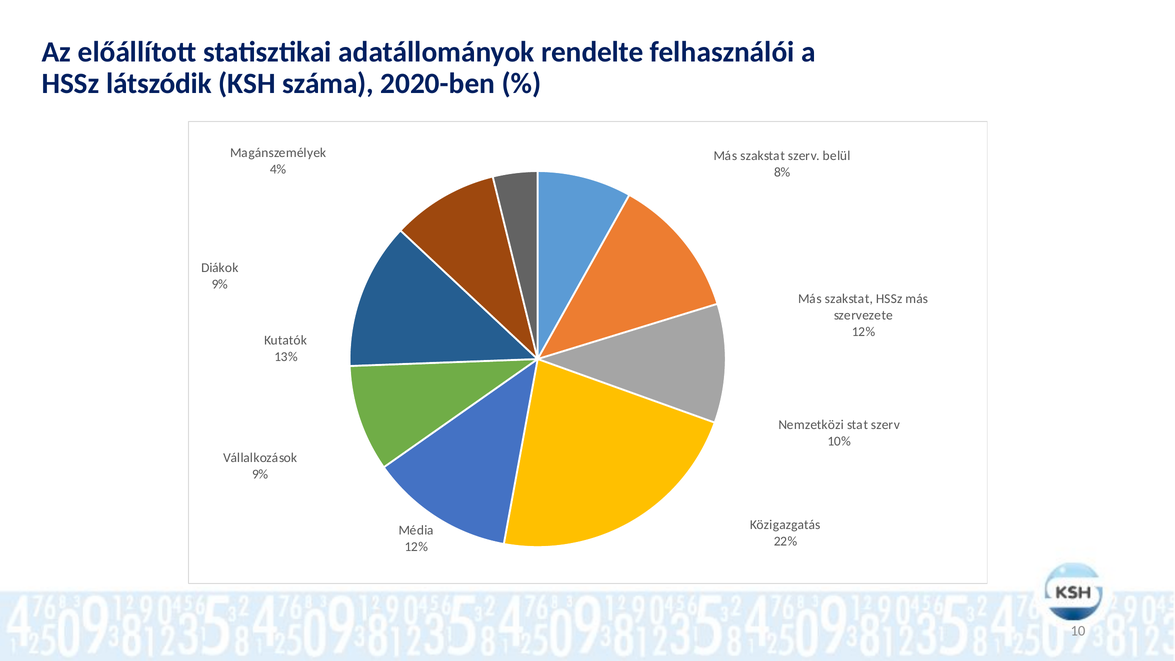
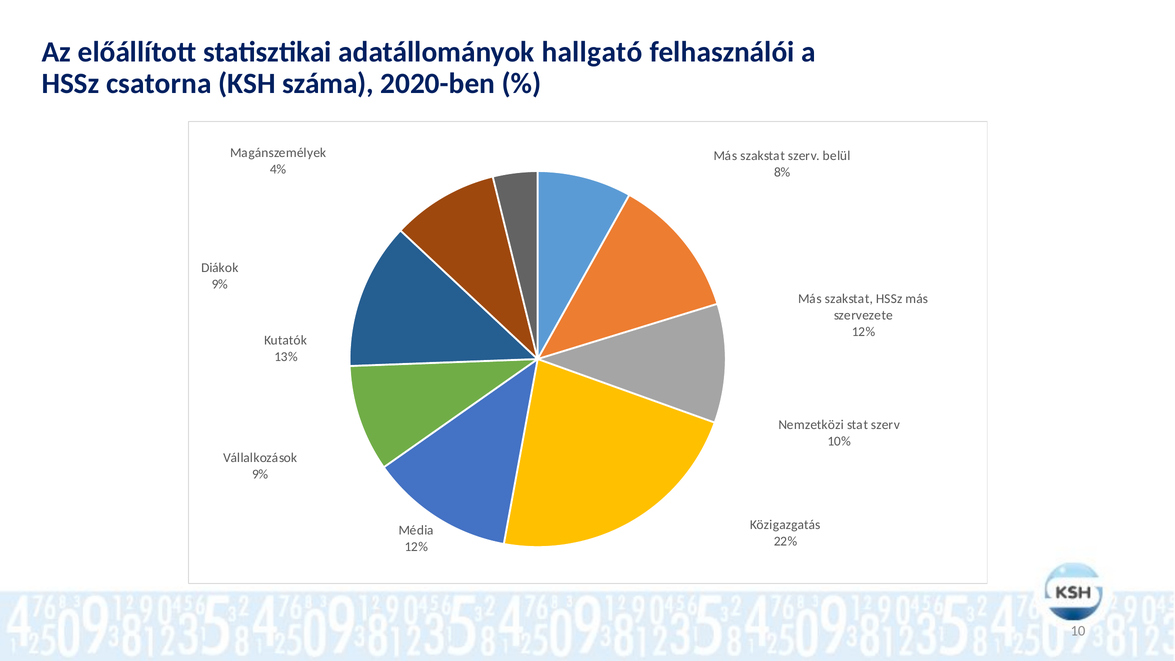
rendelte: rendelte -> hallgató (592, 52)
látszódik: látszódik -> csatorna (159, 84)
